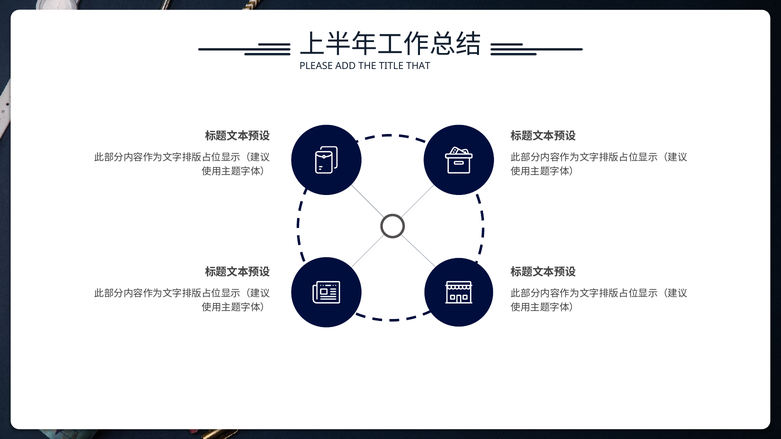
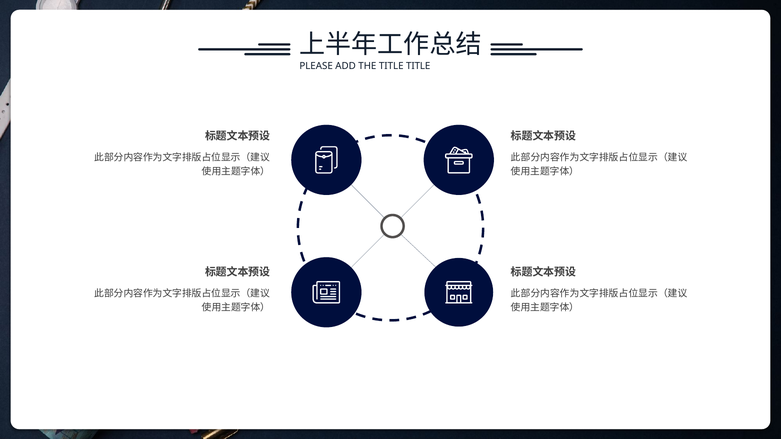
TITLE THAT: THAT -> TITLE (418, 66)
